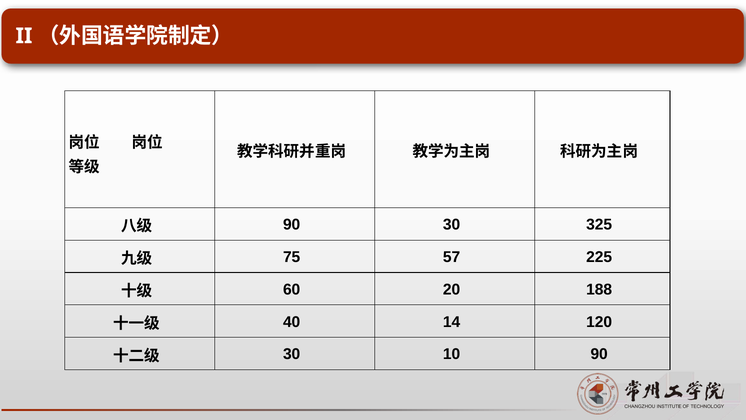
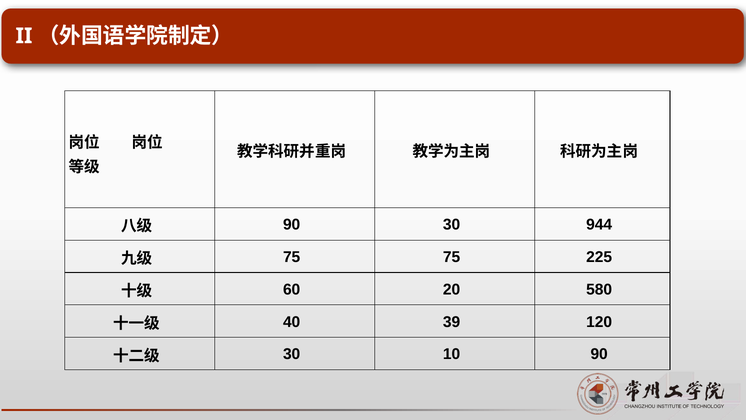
325: 325 -> 944 (599, 225)
75 57: 57 -> 75 (452, 257)
188: 188 -> 580 (599, 289)
14: 14 -> 39 (452, 322)
